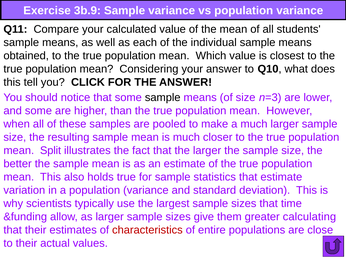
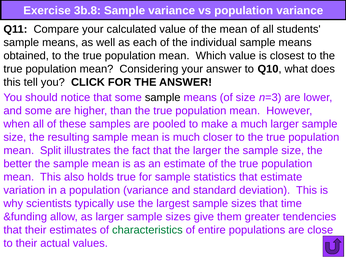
3b.9: 3b.9 -> 3b.8 (87, 11)
calculating: calculating -> tendencies (310, 217)
characteristics colour: red -> green (147, 230)
